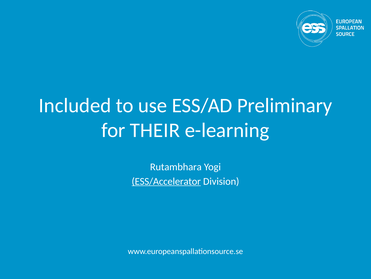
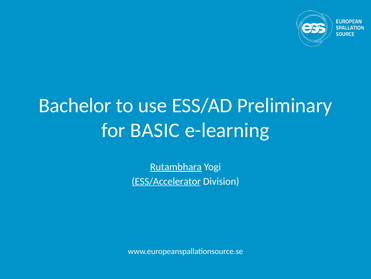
Included: Included -> Bachelor (75, 105)
THEIR: THEIR -> BASIC (155, 130)
Rutambhara underline: none -> present (176, 166)
